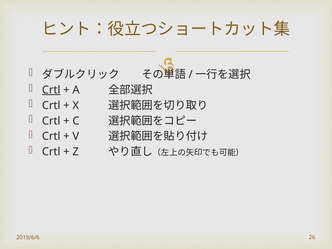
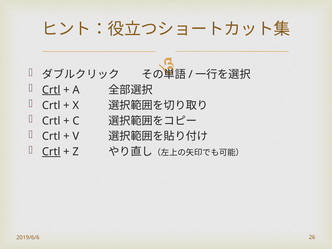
Crtl underline: none -> present (51, 152)
